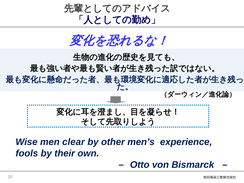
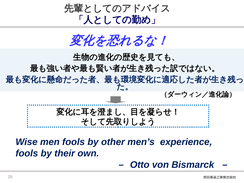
men clear: clear -> fools (74, 142)
